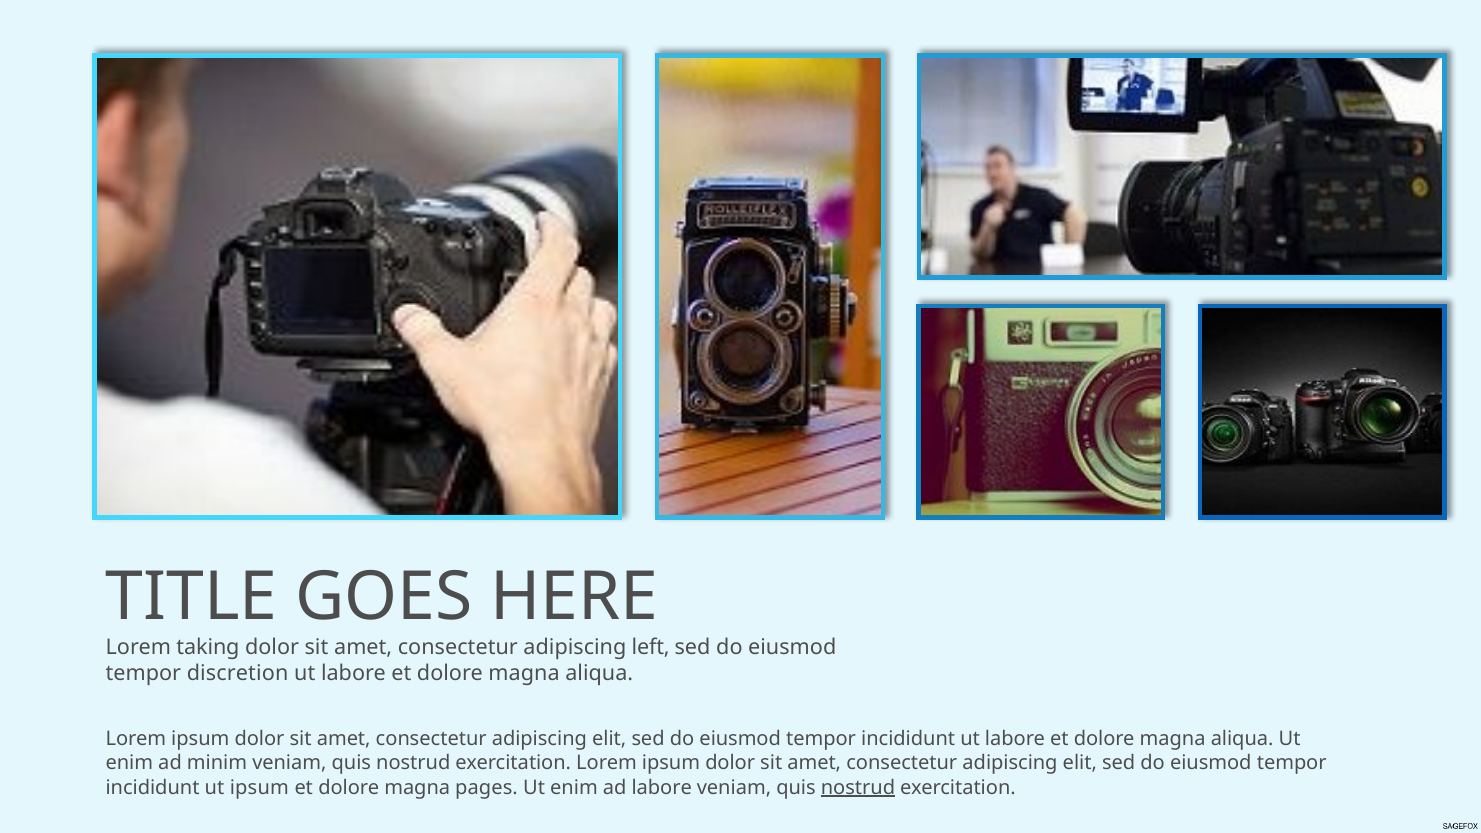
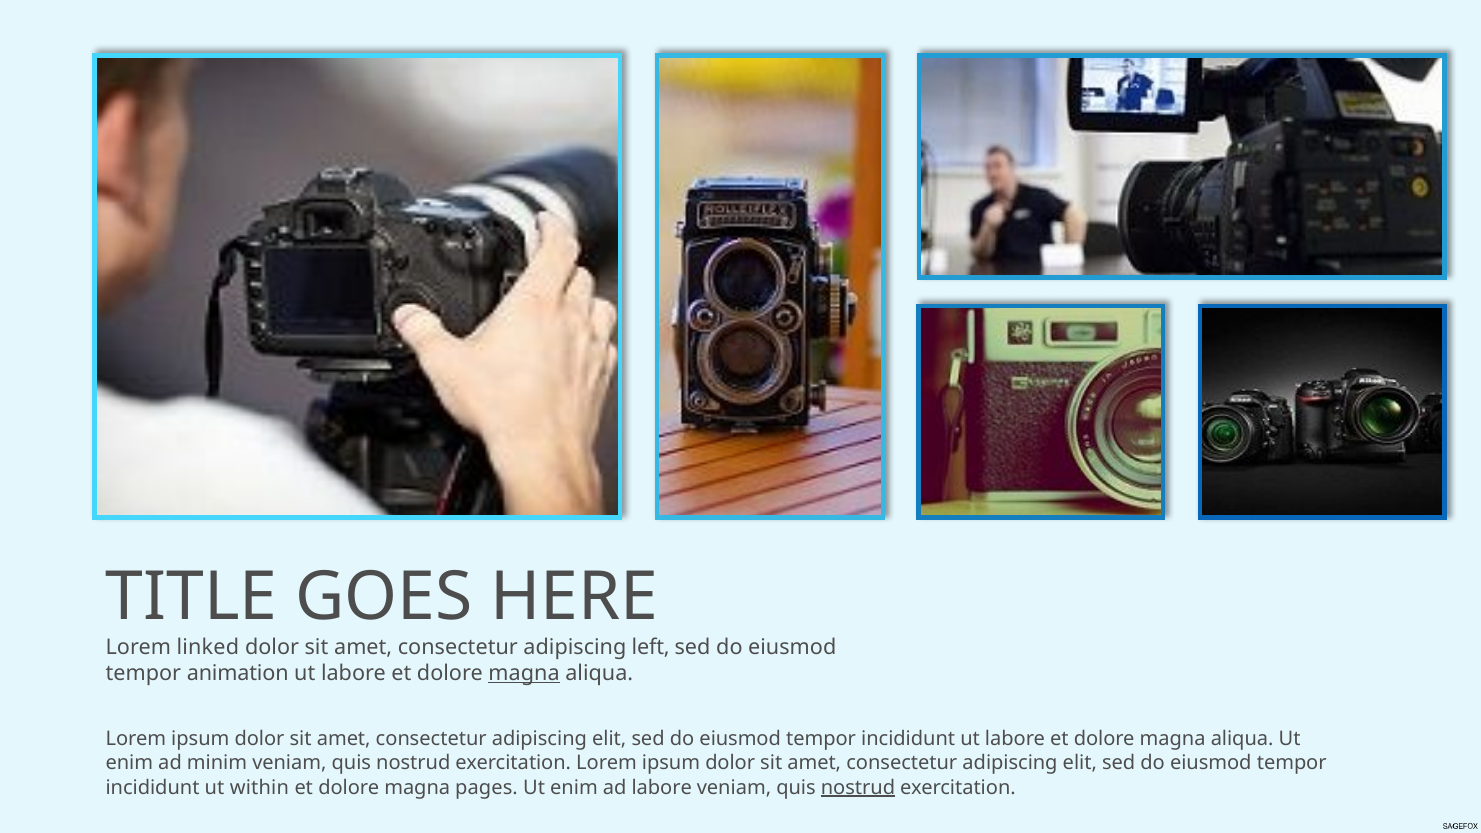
taking: taking -> linked (208, 647)
discretion: discretion -> animation (238, 673)
magna underline: none -> present (524, 673)
ut ipsum: ipsum -> within (259, 788)
